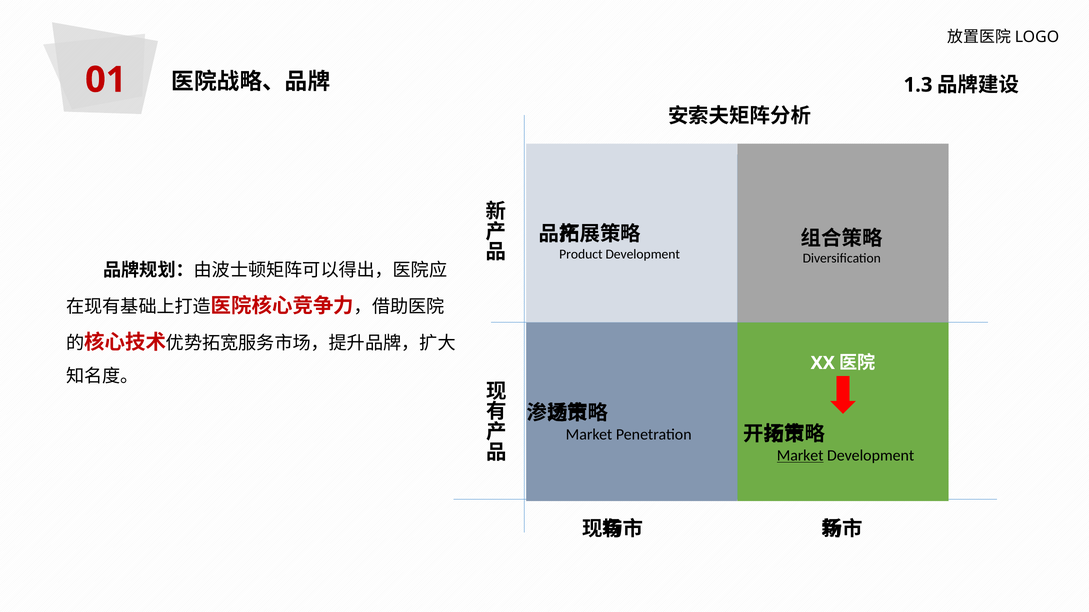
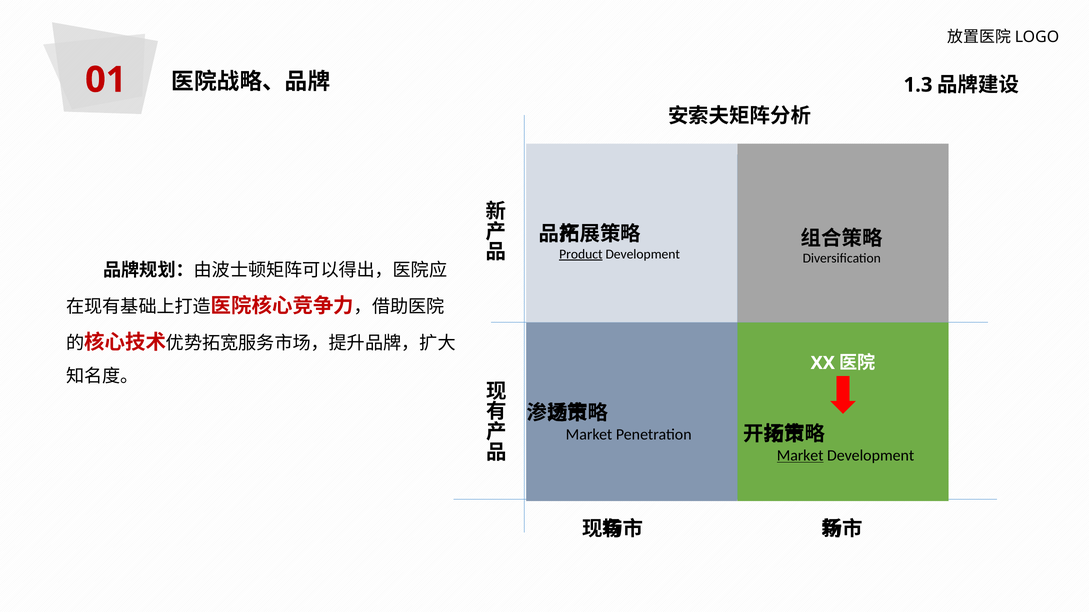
Product underline: none -> present (581, 254)
